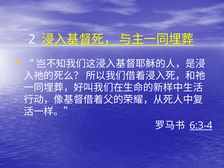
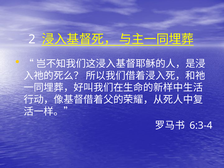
6:3-4 underline: present -> none (201, 126)
